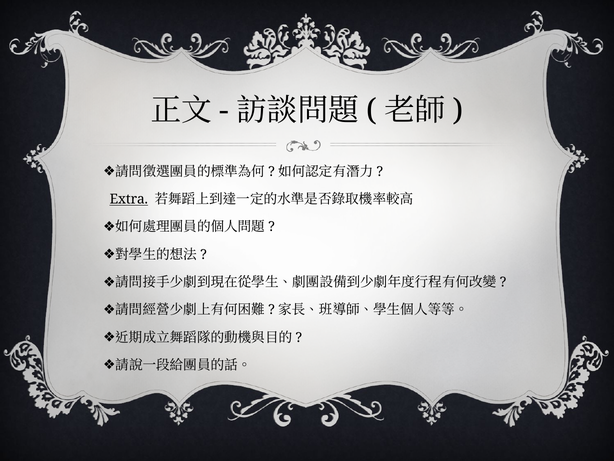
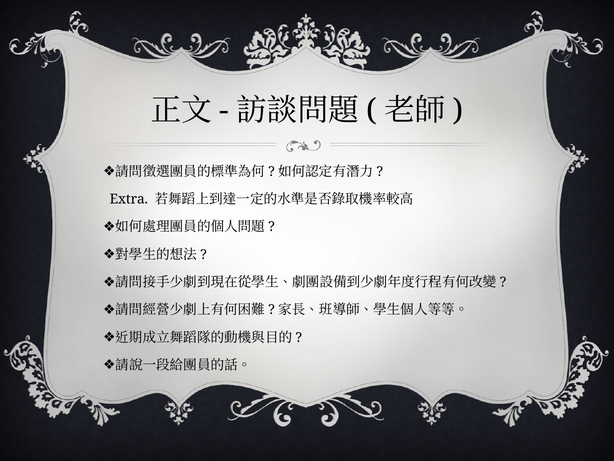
Extra underline: present -> none (129, 199)
